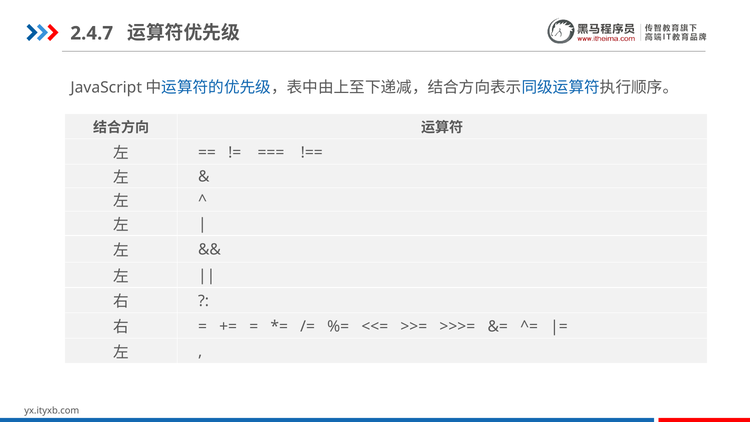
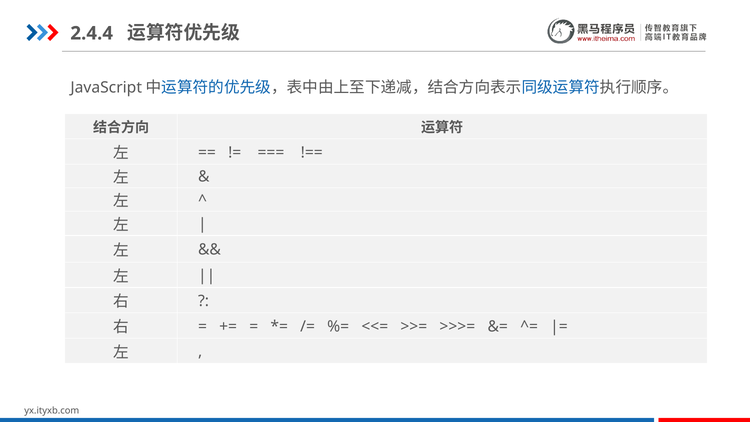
2.4.7: 2.4.7 -> 2.4.4 (92, 33)
